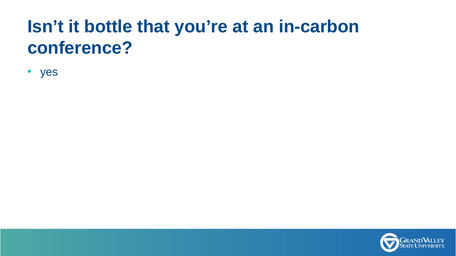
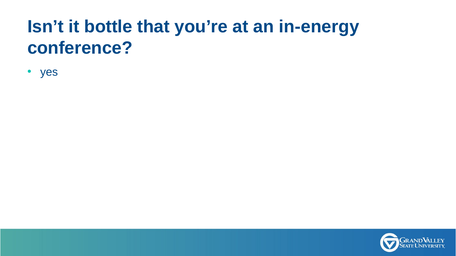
in-carbon: in-carbon -> in-energy (319, 27)
